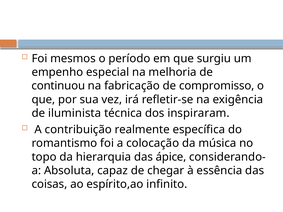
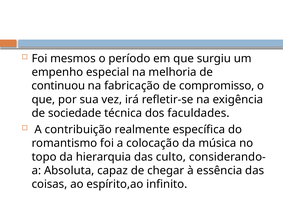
iluminista: iluminista -> sociedade (75, 113)
inspiraram: inspiraram -> faculdades (198, 113)
ápice: ápice -> culto (171, 157)
